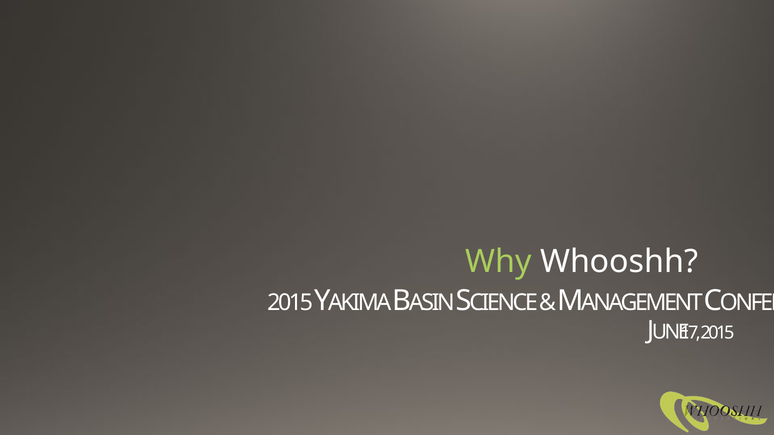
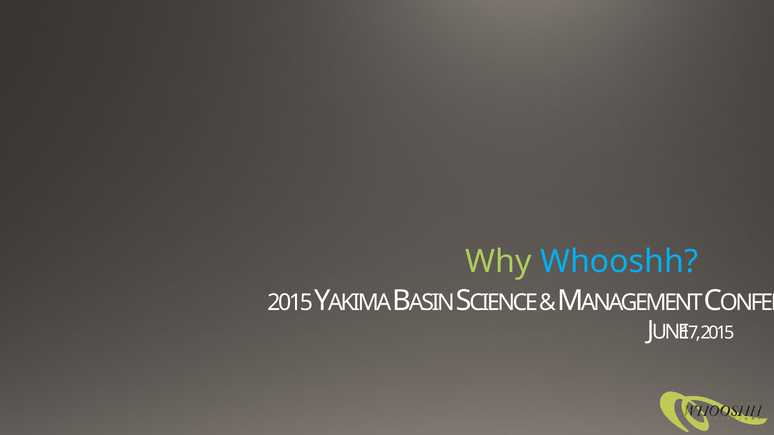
Whooshh colour: white -> light blue (619, 262)
